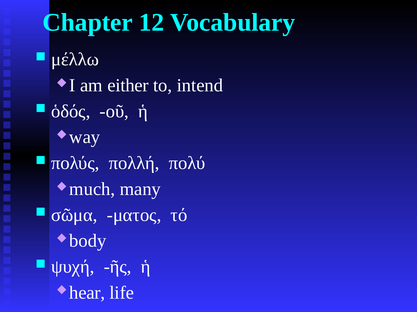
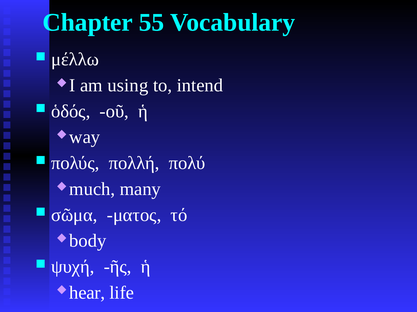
12: 12 -> 55 (152, 23)
either: either -> using (128, 86)
